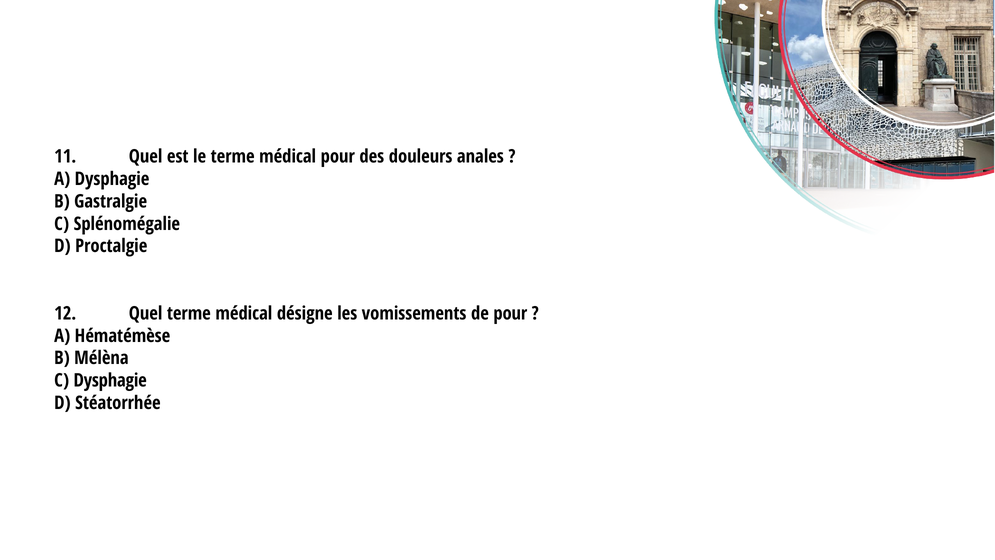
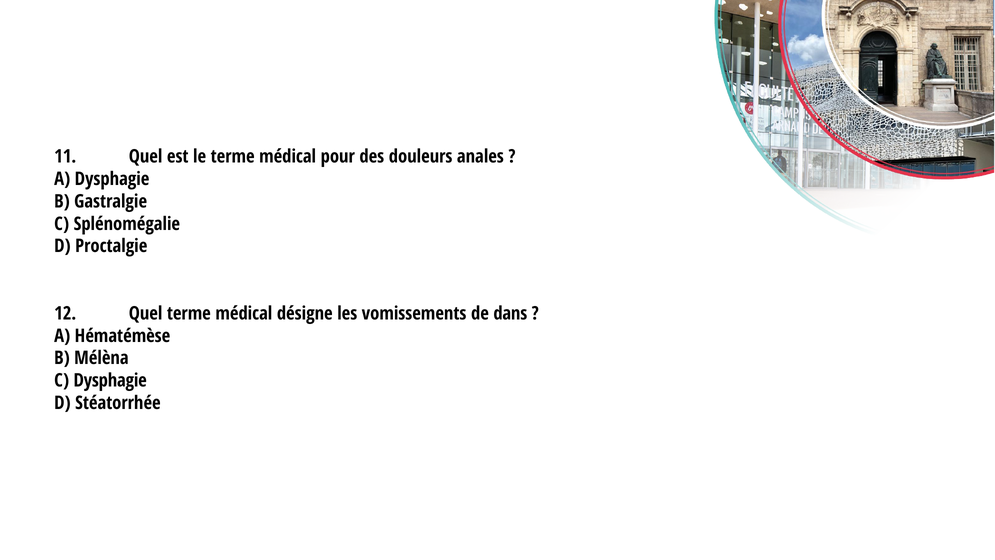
de pour: pour -> dans (510, 313)
